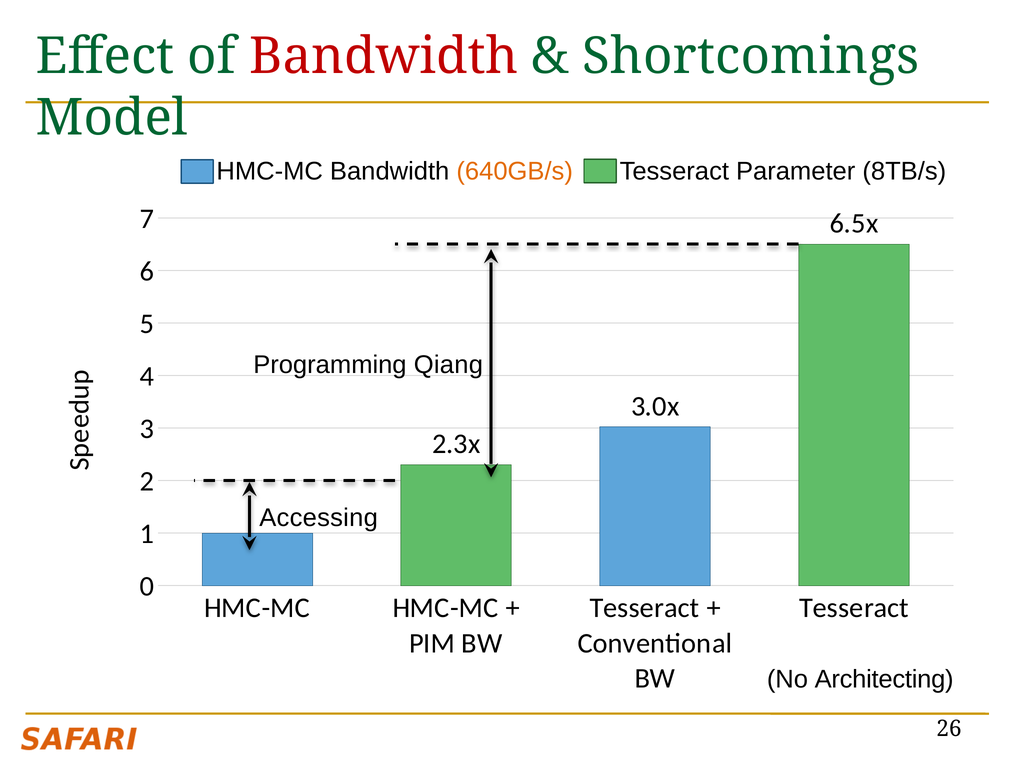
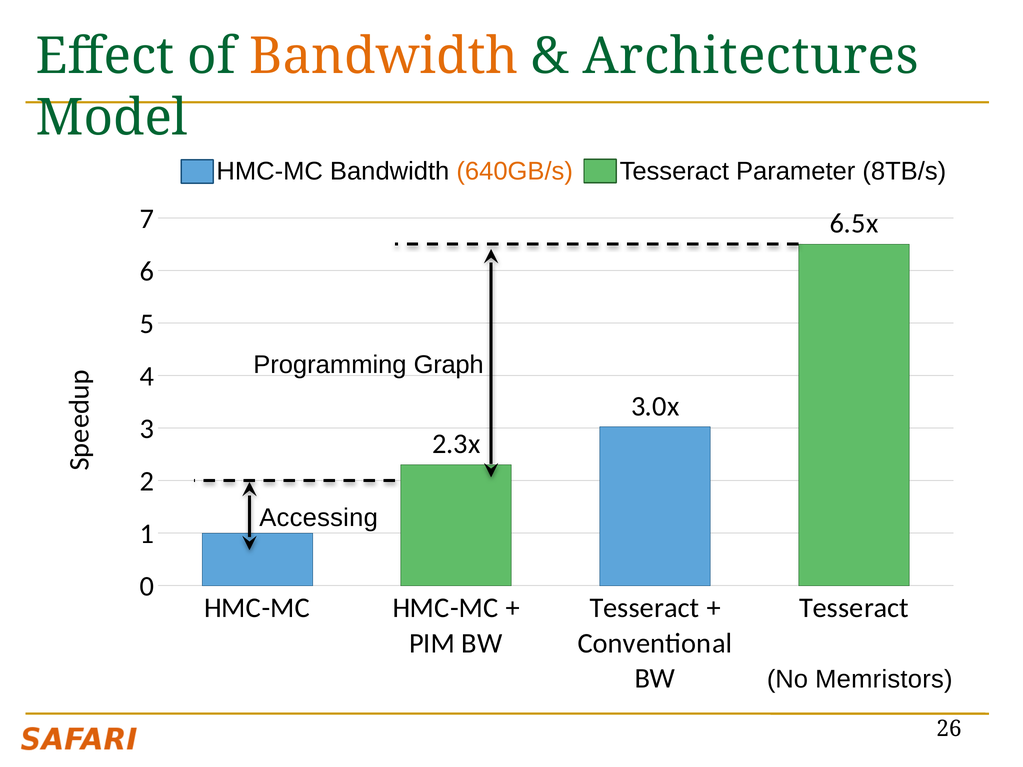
Bandwidth colour: red -> orange (384, 56)
Shortcomings: Shortcomings -> Architectures (751, 56)
Qiang: Qiang -> Graph (449, 365)
Architecting: Architecting -> Memristors (884, 680)
